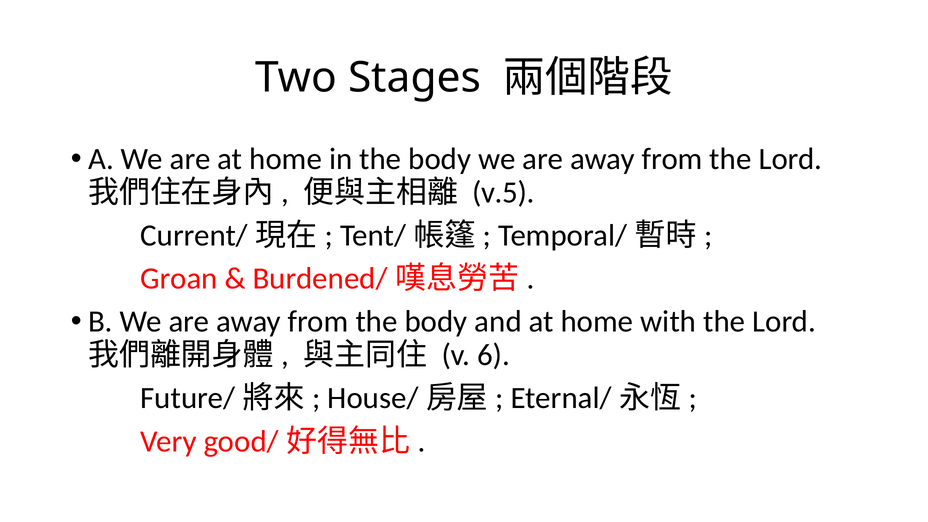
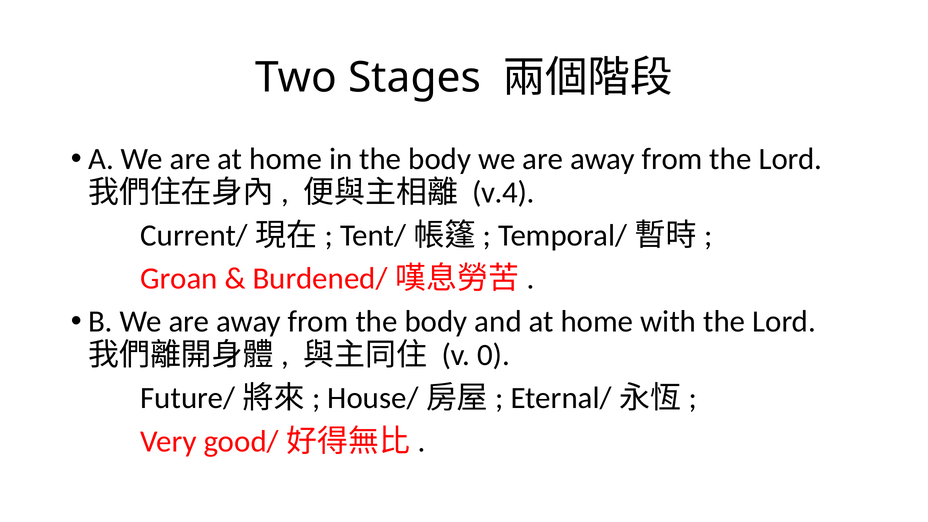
v.5: v.5 -> v.4 (503, 192)
6: 6 -> 0 (494, 355)
